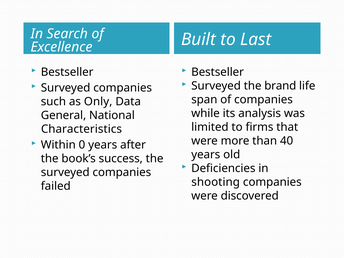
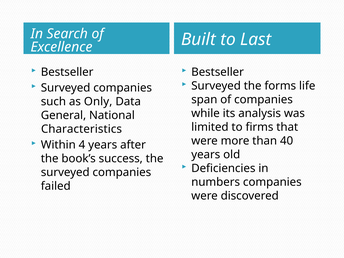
brand: brand -> forms (280, 86)
0: 0 -> 4 (82, 145)
shooting: shooting -> numbers (216, 182)
